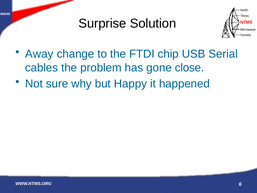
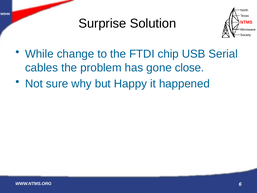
Away: Away -> While (39, 54)
